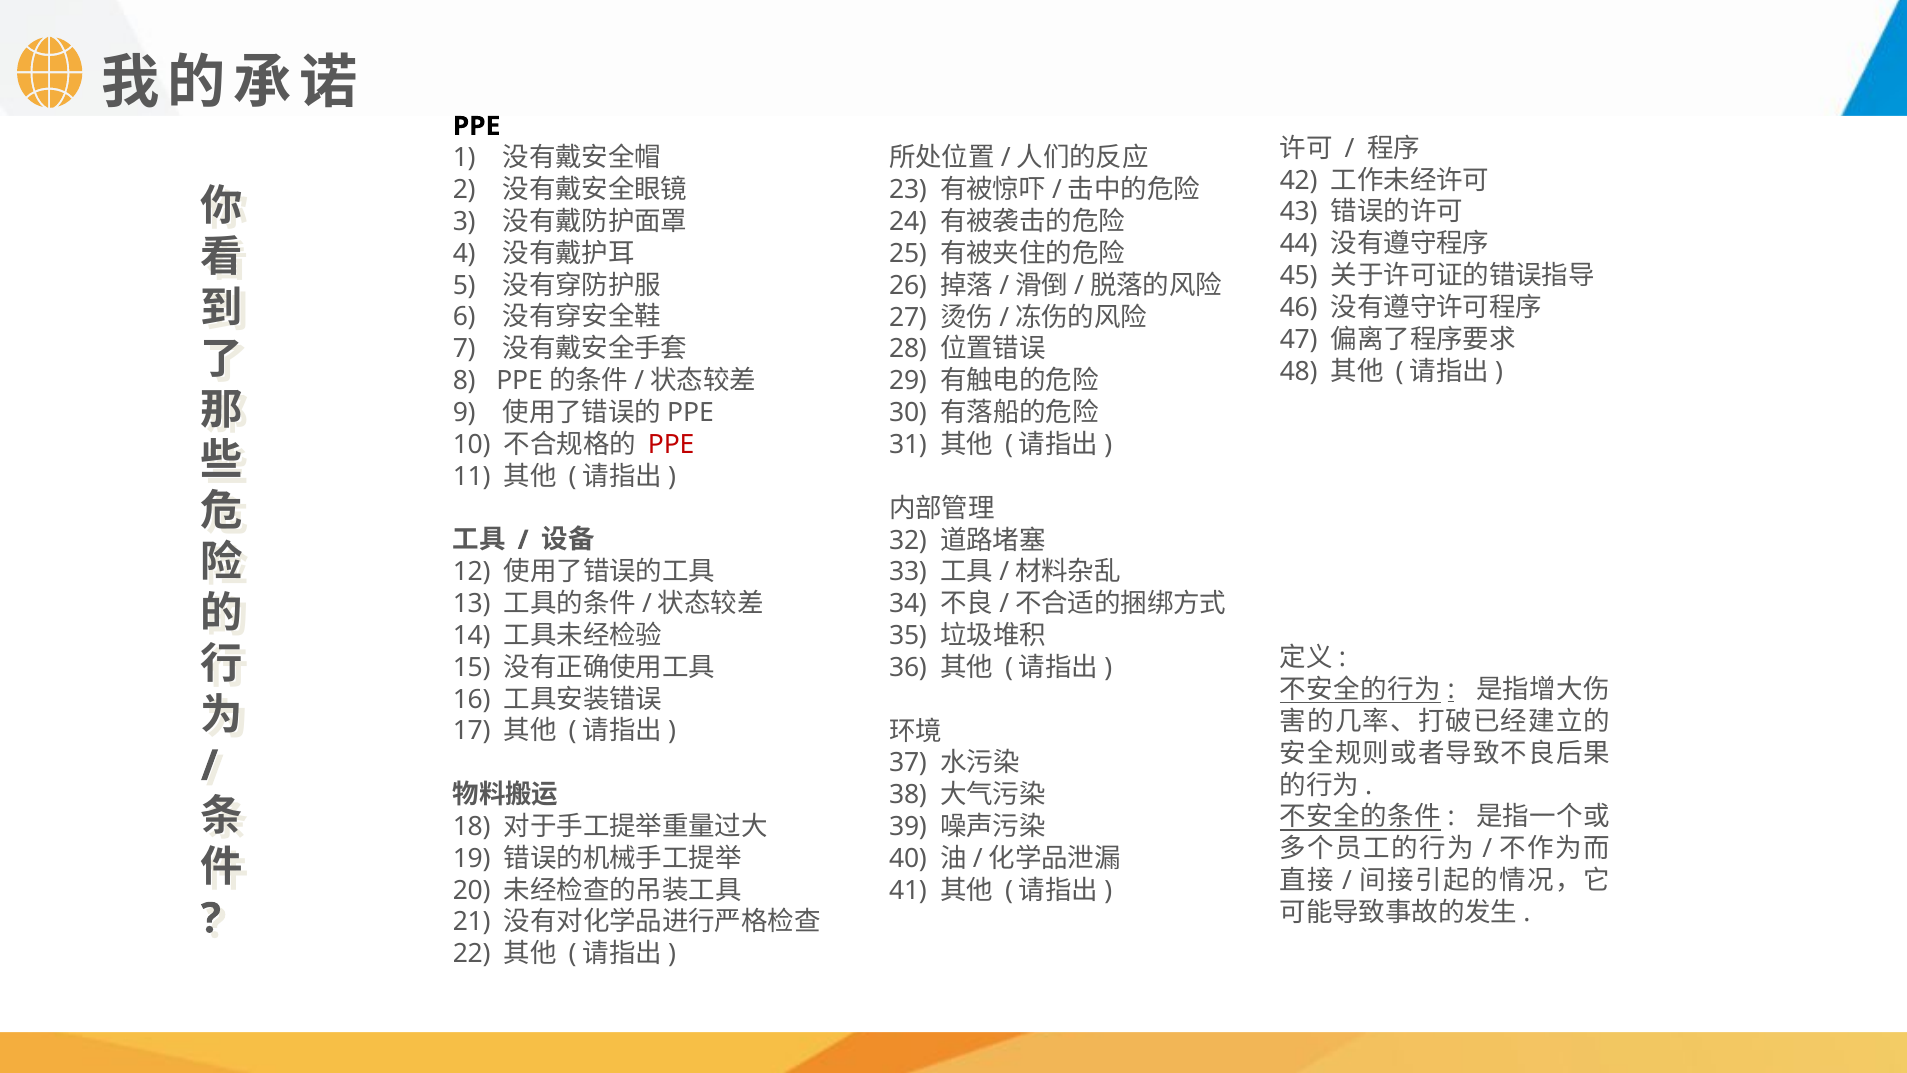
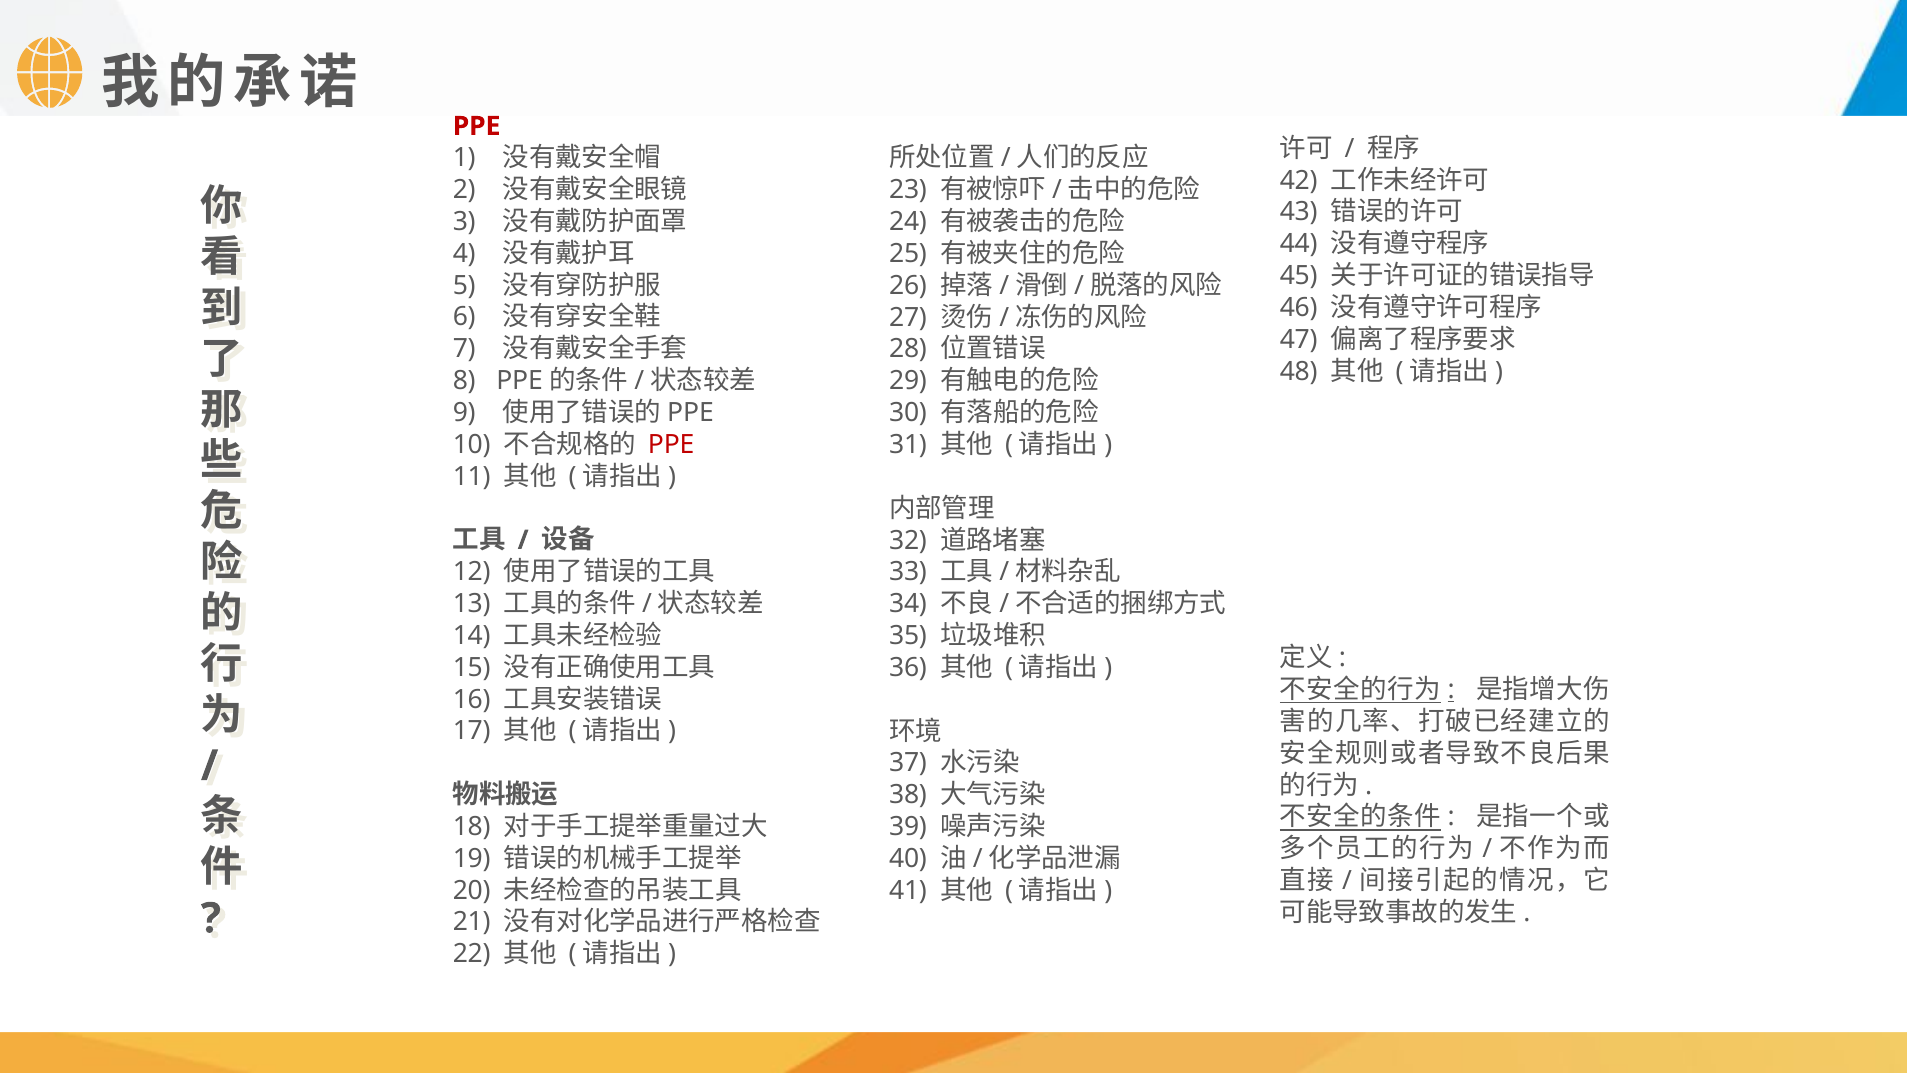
PPE colour: black -> red (477, 126)
